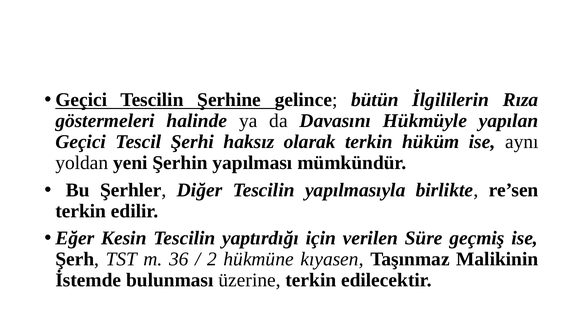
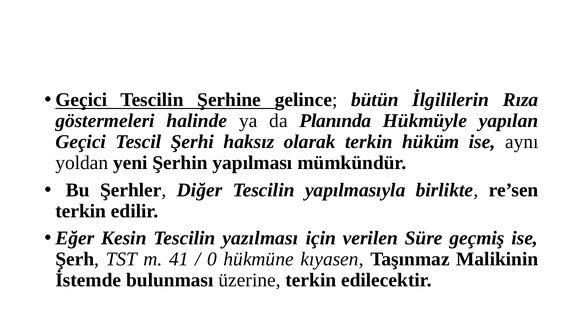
Davasını: Davasını -> Planında (335, 121)
yaptırdığı: yaptırdığı -> yazılması (260, 238)
36: 36 -> 41 (179, 259)
2: 2 -> 0 (212, 259)
